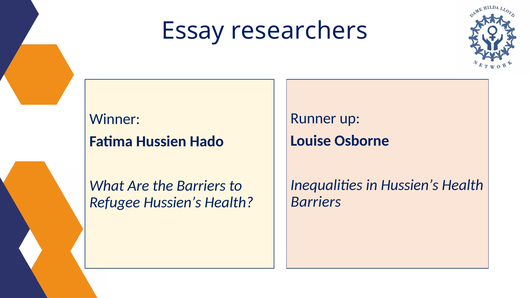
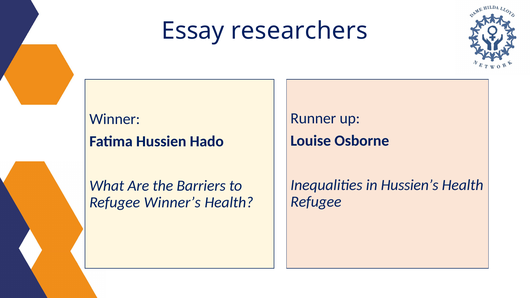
Barriers: Barriers -> Refugee (316, 202)
Refugee Hussien’s: Hussien’s -> Winner’s (172, 203)
